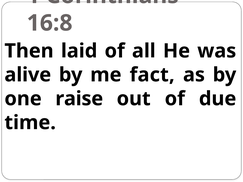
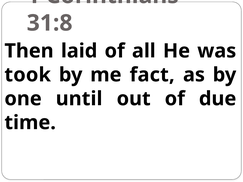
16:8: 16:8 -> 31:8 (50, 23)
alive: alive -> took (28, 75)
raise: raise -> until (79, 99)
